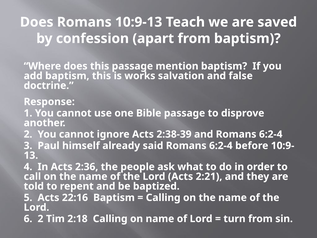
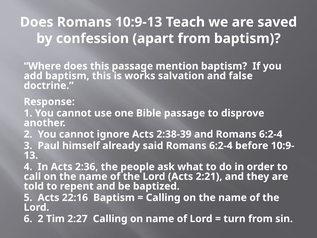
2:18: 2:18 -> 2:27 (77, 219)
